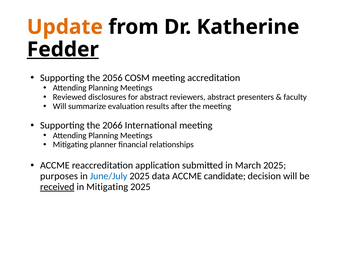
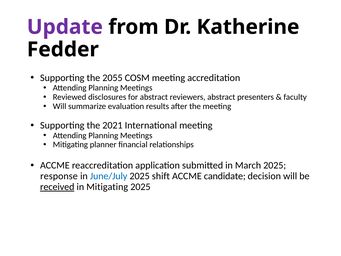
Update colour: orange -> purple (65, 27)
Fedder underline: present -> none (63, 49)
2056: 2056 -> 2055 (113, 78)
2066: 2066 -> 2021 (113, 125)
purposes: purposes -> response (59, 176)
data: data -> shift (161, 176)
